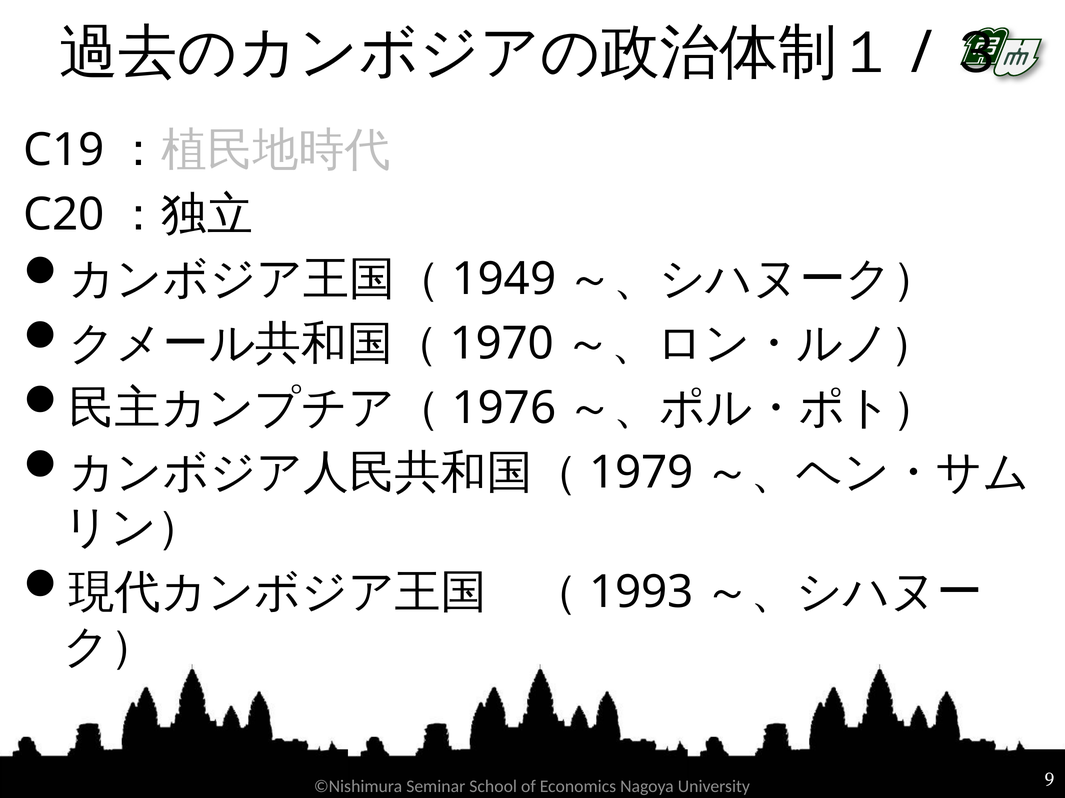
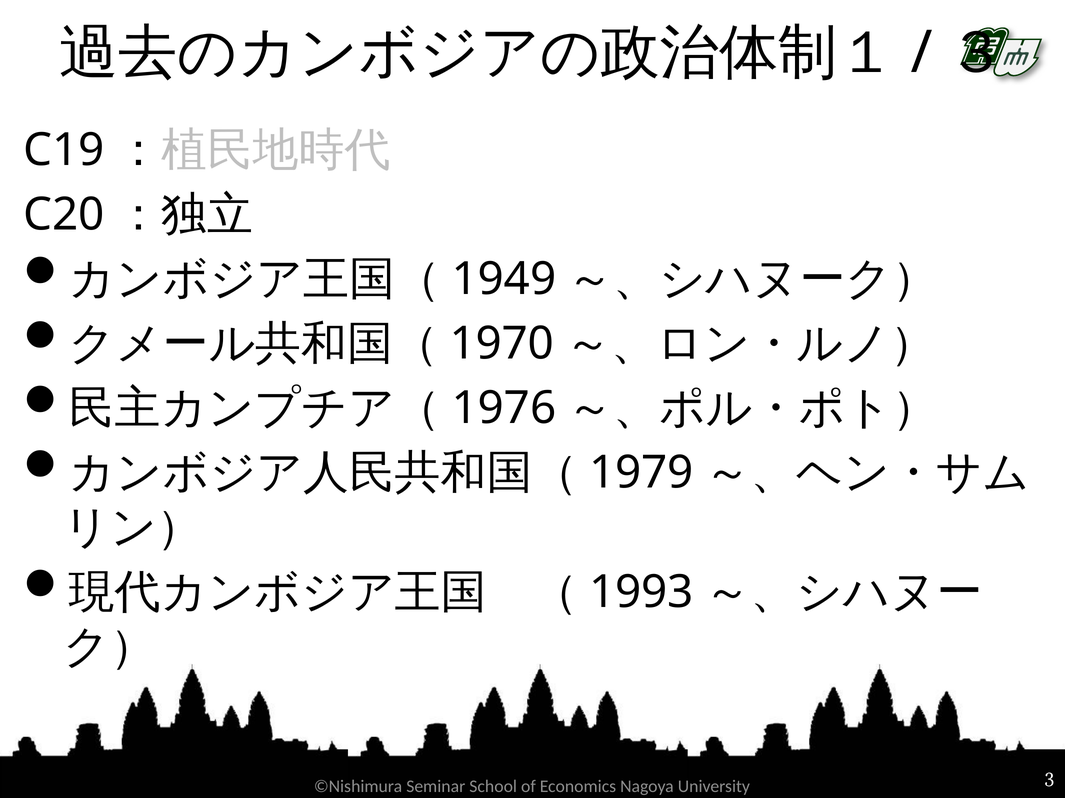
9: 9 -> 3 (1049, 778)
